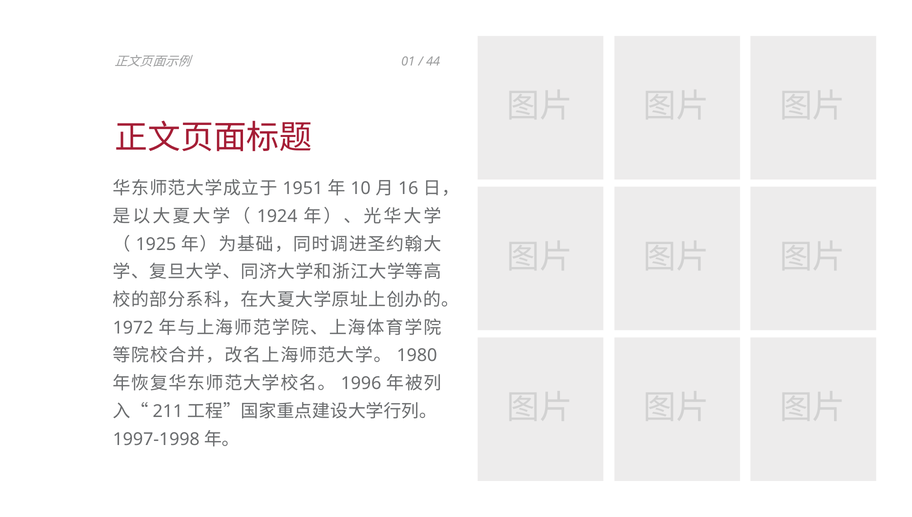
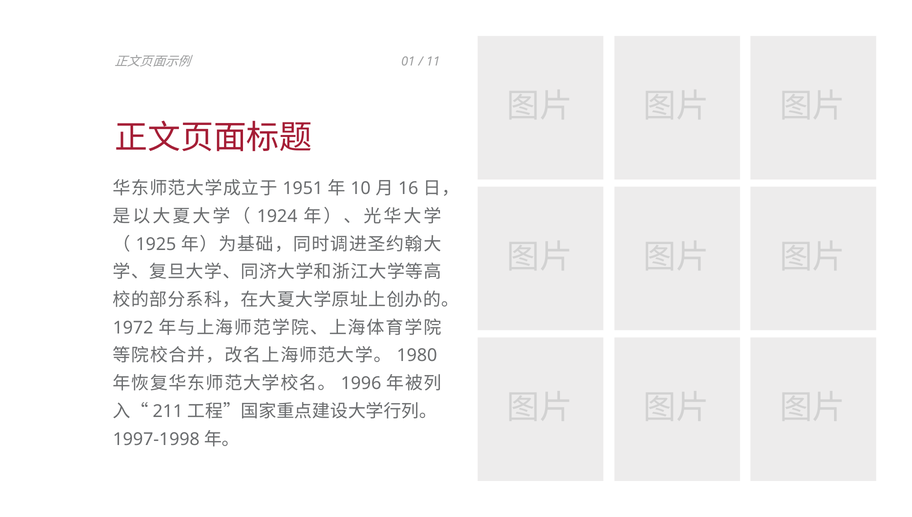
44: 44 -> 11 (433, 62)
